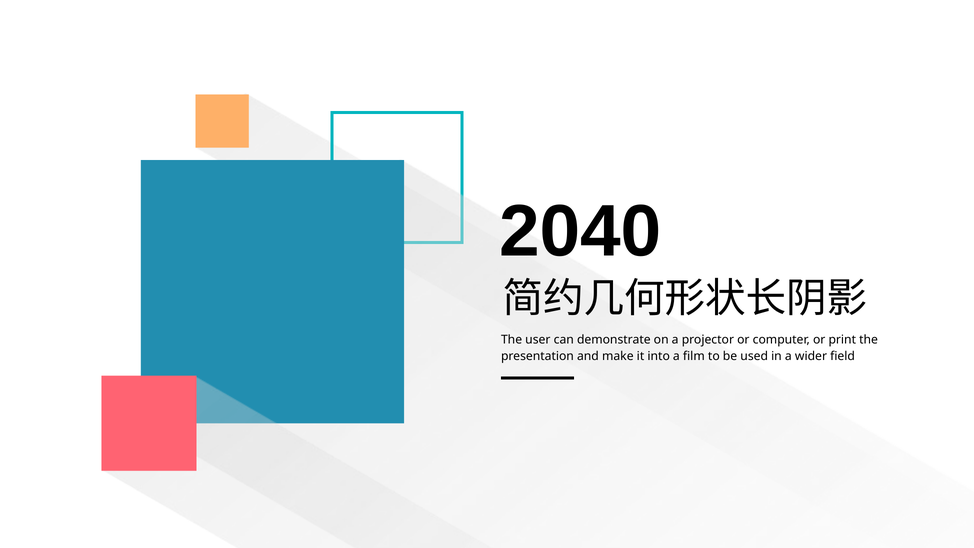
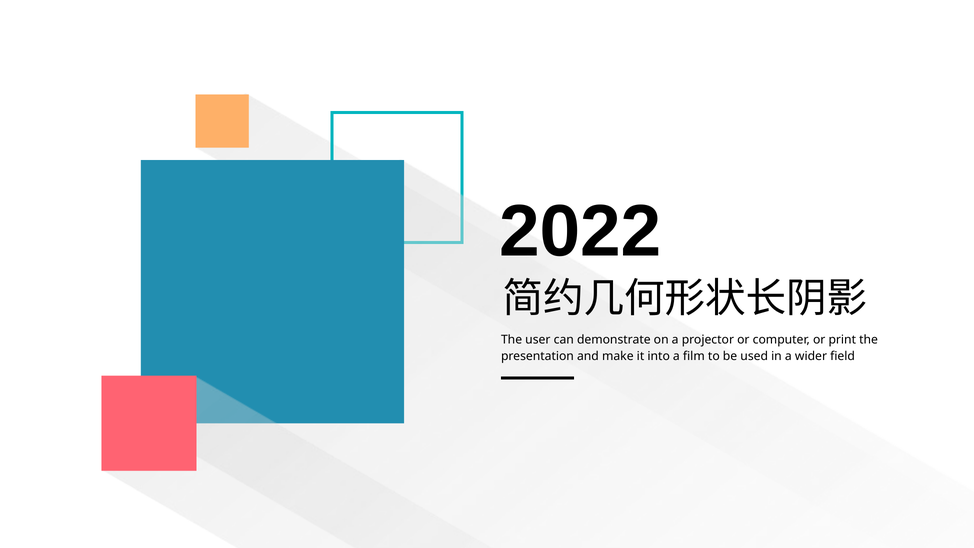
2040: 2040 -> 2022 (580, 232)
